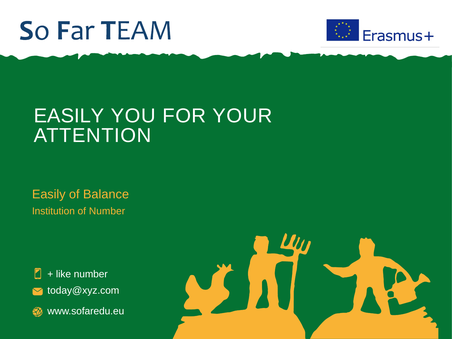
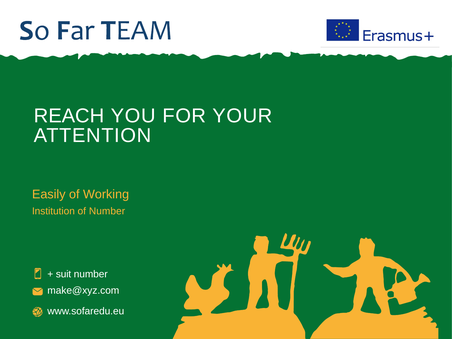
EASILY: EASILY -> REACH (69, 116)
Balance: Balance -> Working (106, 194)
like: like -> suit (64, 274)
today@xyz.com: today@xyz.com -> make@xyz.com (83, 290)
